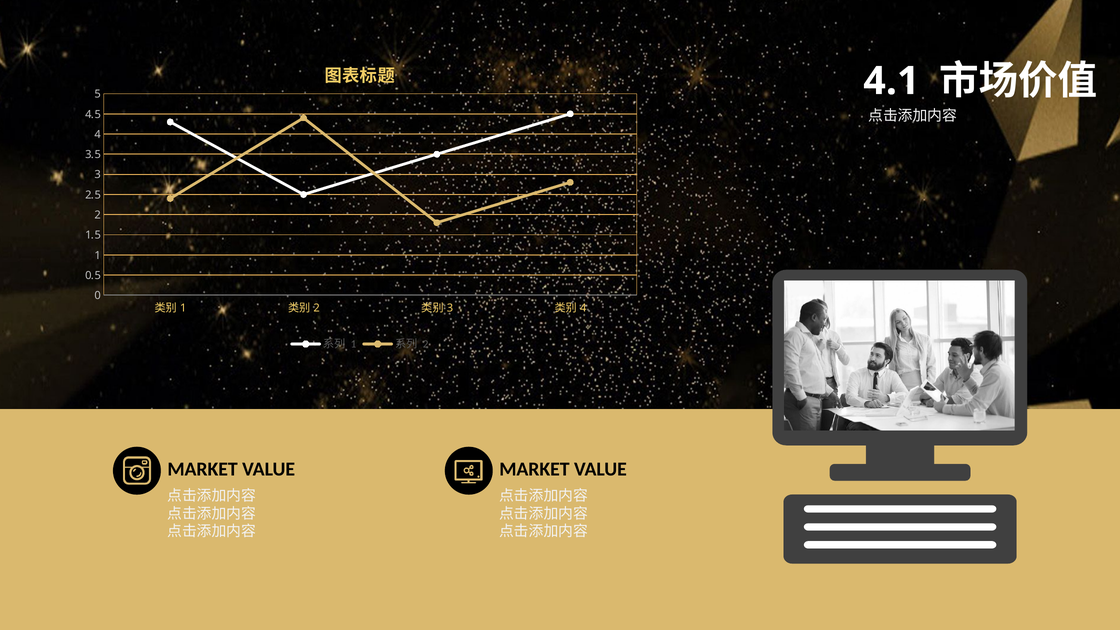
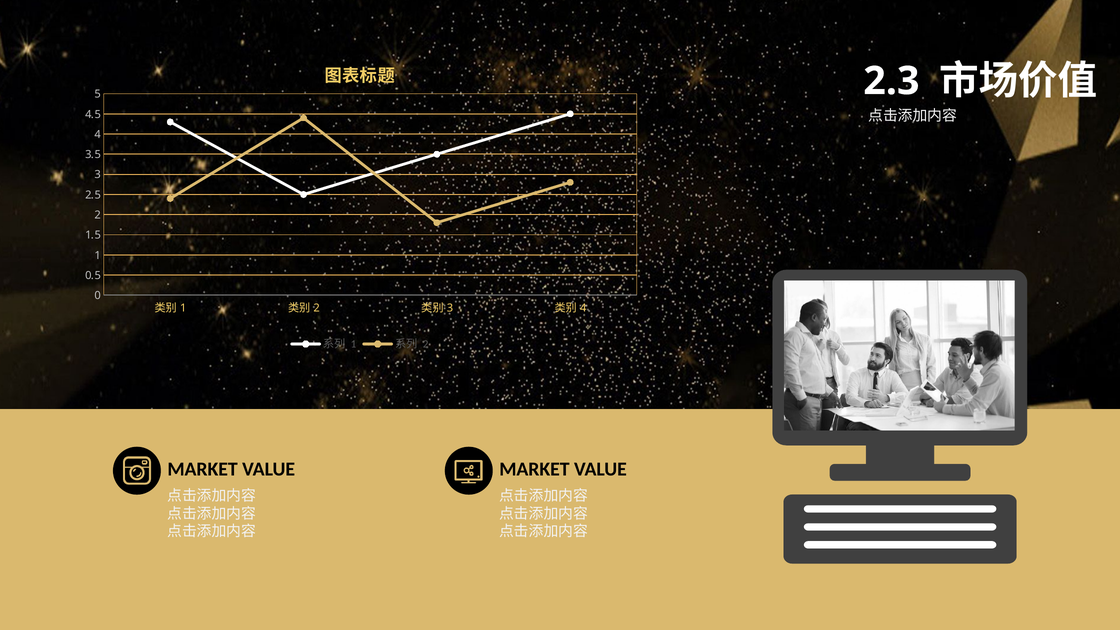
4.1: 4.1 -> 2.3 (891, 81)
